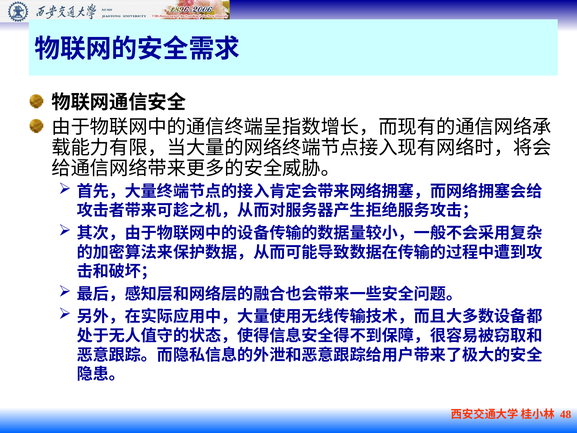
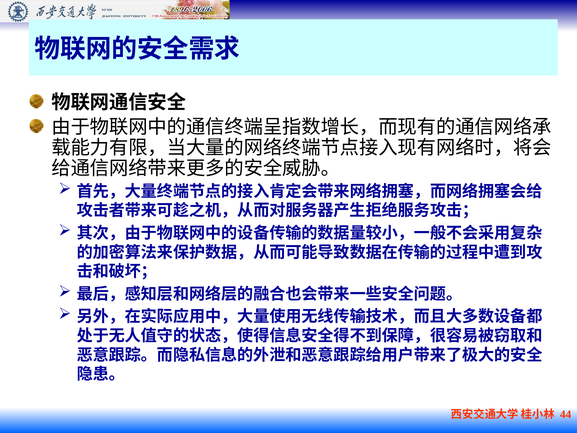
48: 48 -> 44 (566, 414)
